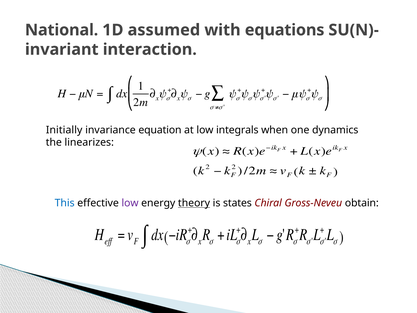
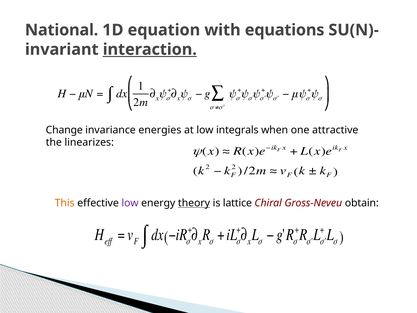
assumed: assumed -> equation (164, 30)
interaction underline: none -> present (150, 49)
Initially: Initially -> Change (64, 130)
equation: equation -> energies (160, 130)
dynamics: dynamics -> attractive (335, 130)
This colour: blue -> orange (65, 203)
states: states -> lattice (237, 203)
